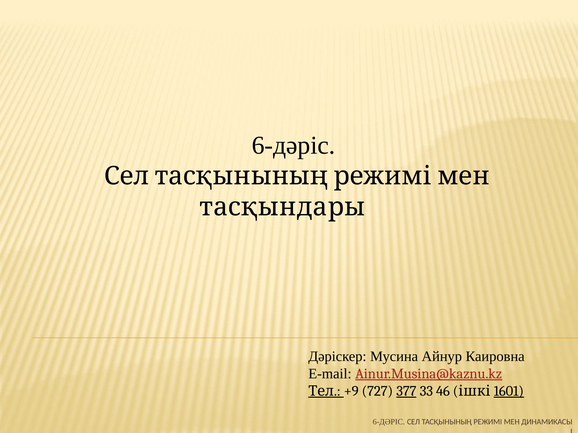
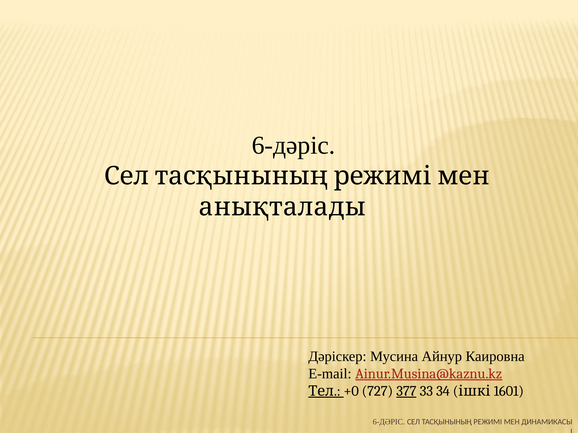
тасқындары: тасқындары -> анықталады (282, 207)
+9: +9 -> +0 (351, 391)
46: 46 -> 34 (443, 391)
1601 underline: present -> none (509, 391)
